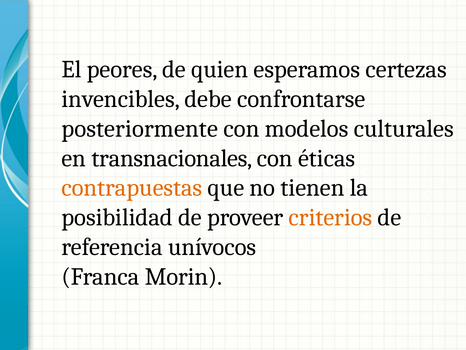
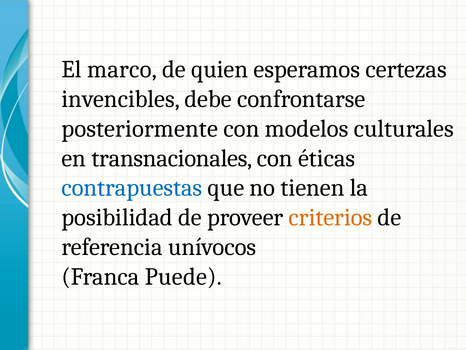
peores: peores -> marco (122, 69)
contrapuestas colour: orange -> blue (132, 188)
Morin: Morin -> Puede (183, 276)
